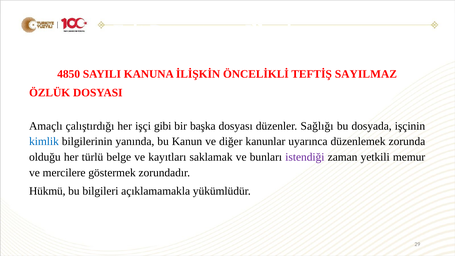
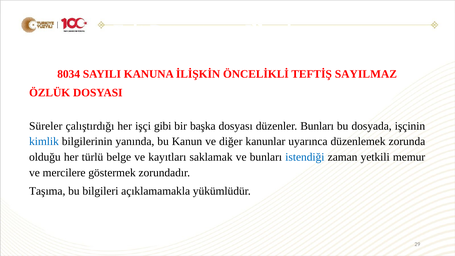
4850: 4850 -> 8034 (69, 74)
Amaçlı: Amaçlı -> Süreler (46, 126)
düzenler Sağlığı: Sağlığı -> Bunları (317, 126)
istendiği colour: purple -> blue (305, 157)
Hükmü: Hükmü -> Taşıma (47, 191)
